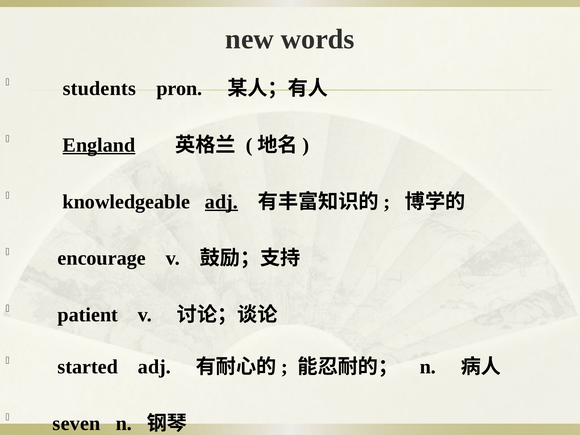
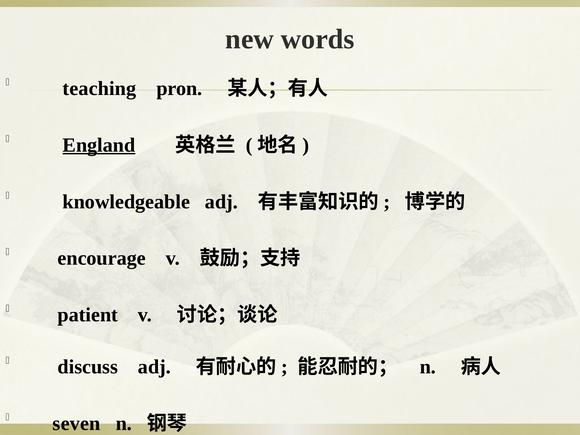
students: students -> teaching (99, 88)
adj underline: present -> none (221, 202)
started: started -> discuss (88, 367)
